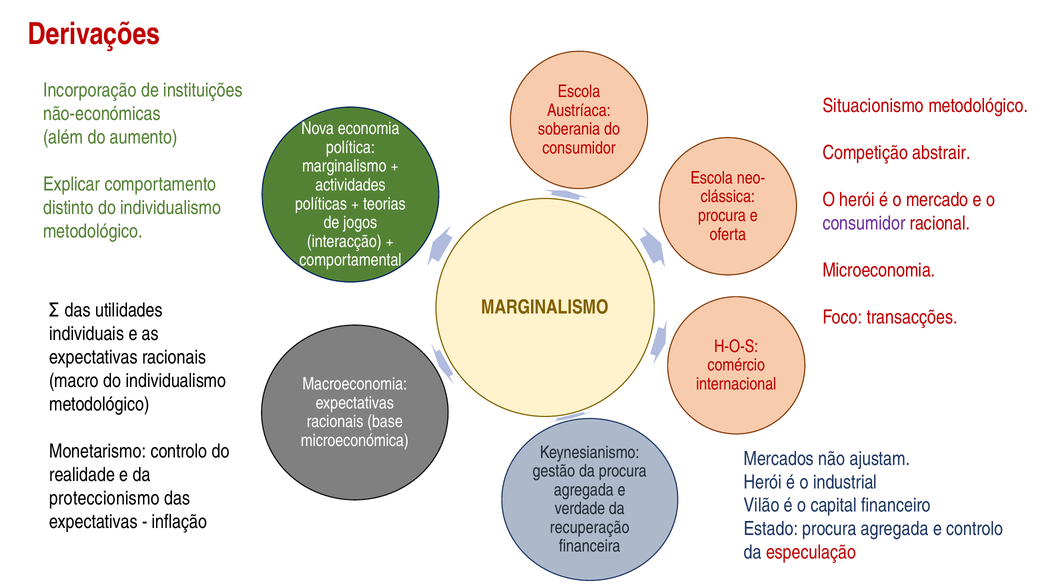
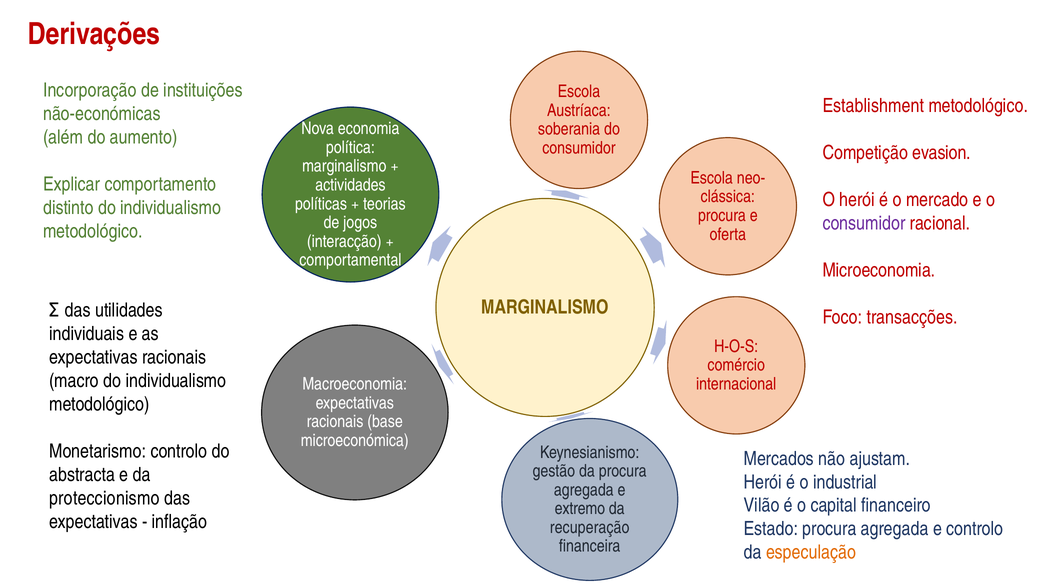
Situacionismo: Situacionismo -> Establishment (873, 106)
abstrair: abstrair -> evasion (942, 153)
realidade: realidade -> abstracta (82, 475)
verdade: verdade -> extremo (580, 508)
especulação colour: red -> orange (811, 552)
